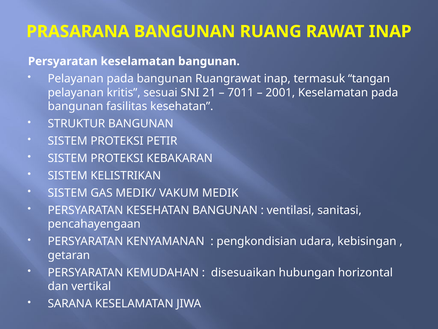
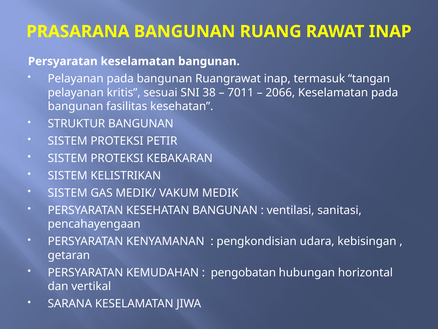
21: 21 -> 38 (209, 92)
2001: 2001 -> 2066 (280, 92)
disesuaikan: disesuaikan -> pengobatan (243, 272)
